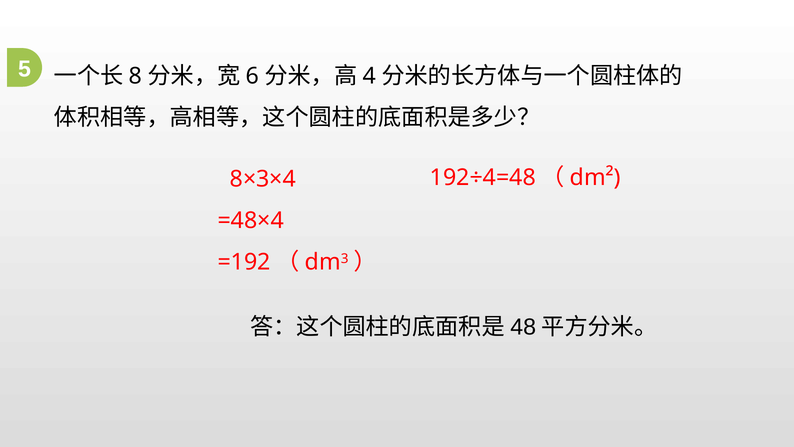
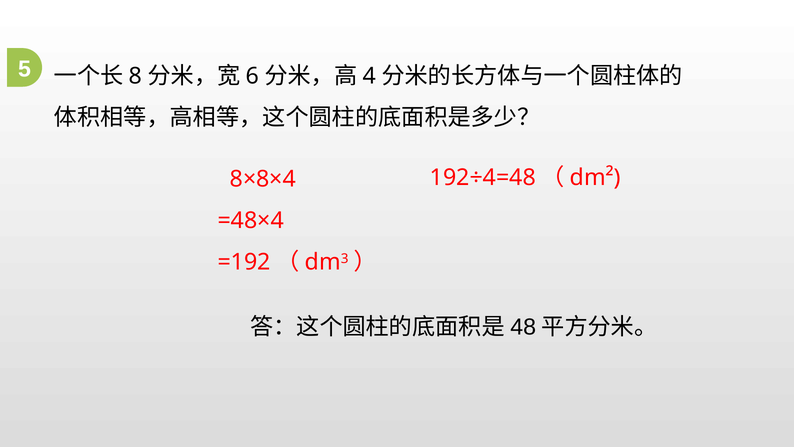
8×3×4: 8×3×4 -> 8×8×4 (263, 179)
